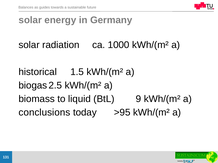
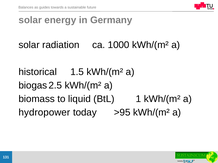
9: 9 -> 1 (138, 99)
conclusions: conclusions -> hydropower (44, 113)
